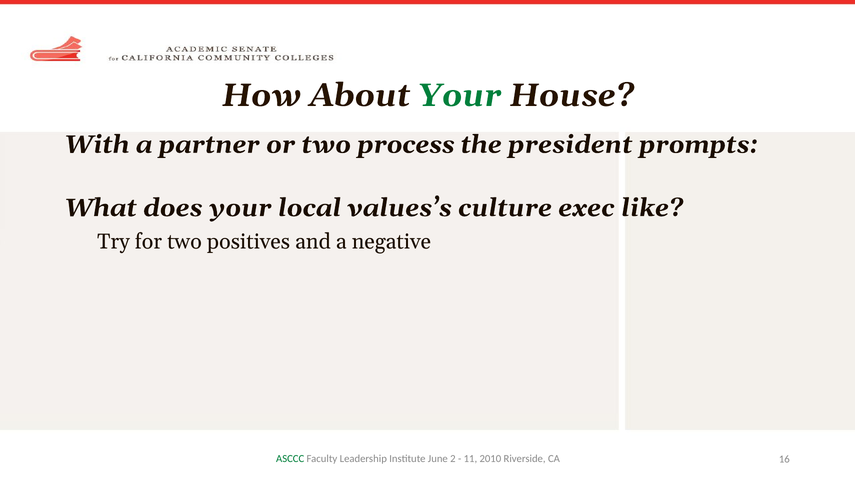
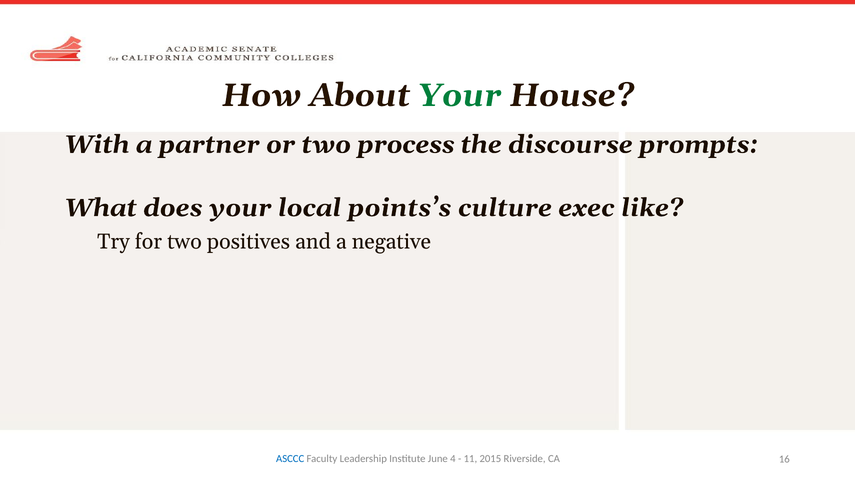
president: president -> discourse (570, 145)
values’s: values’s -> points’s (399, 208)
ASCCC colour: green -> blue (290, 458)
2: 2 -> 4 (453, 458)
2010: 2010 -> 2015 (490, 458)
